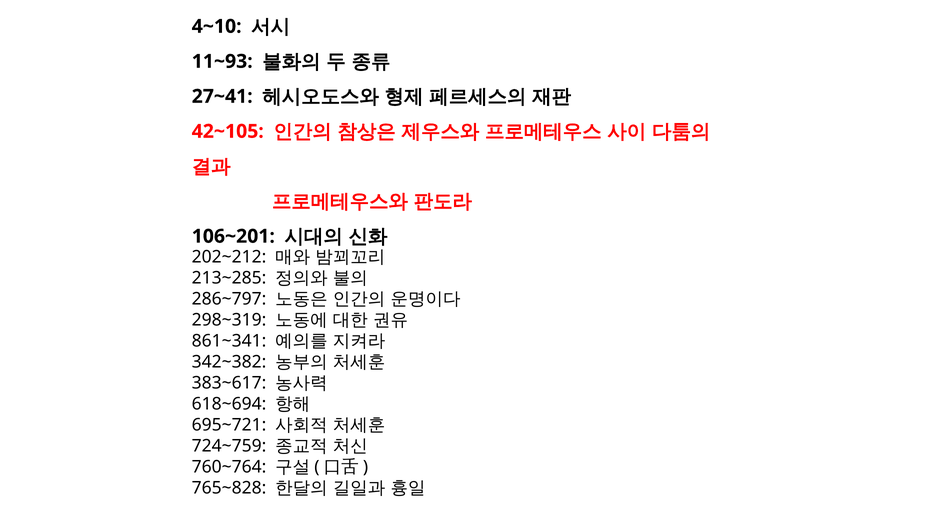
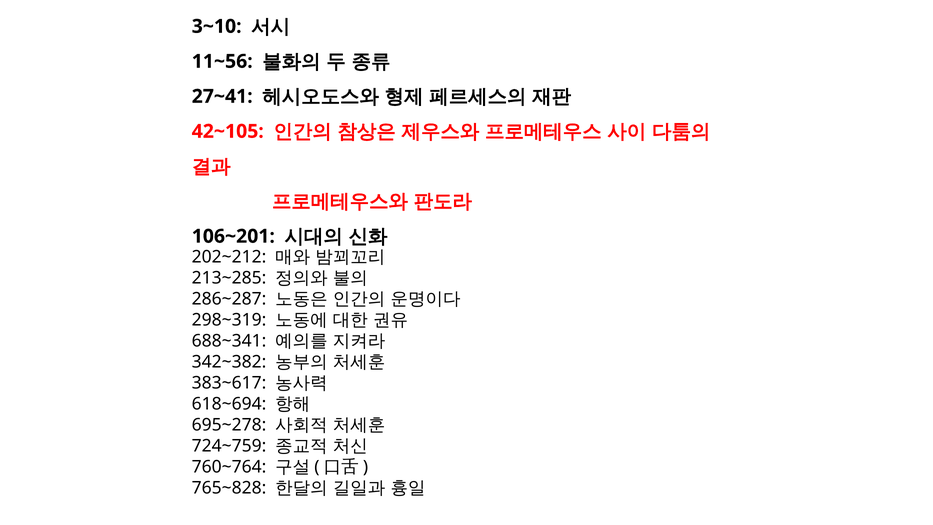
4~10: 4~10 -> 3~10 (217, 26)
11~93: 11~93 -> 11~56 (222, 61)
286~797: 286~797 -> 286~287 (229, 299)
861~341: 861~341 -> 688~341 (229, 341)
695~721: 695~721 -> 695~278 (229, 425)
